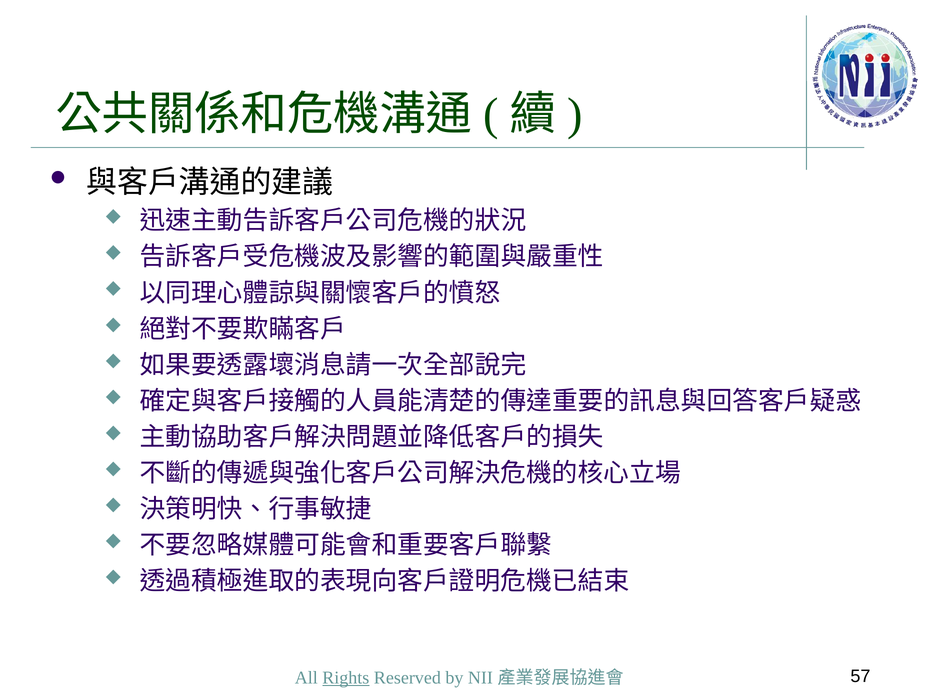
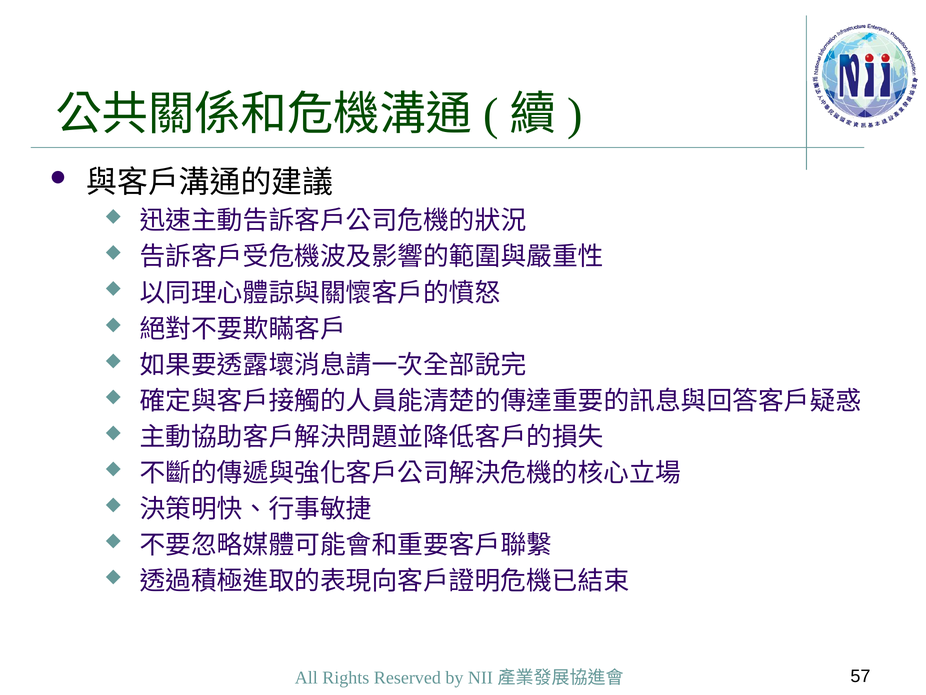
Rights underline: present -> none (346, 677)
